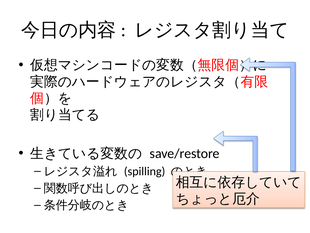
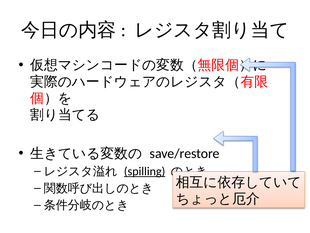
spilling underline: none -> present (145, 171)
